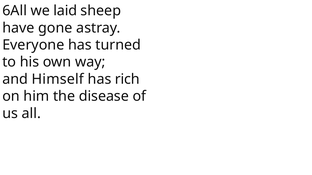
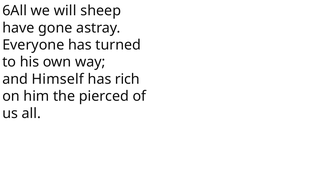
laid: laid -> will (65, 11)
disease: disease -> pierced (104, 96)
